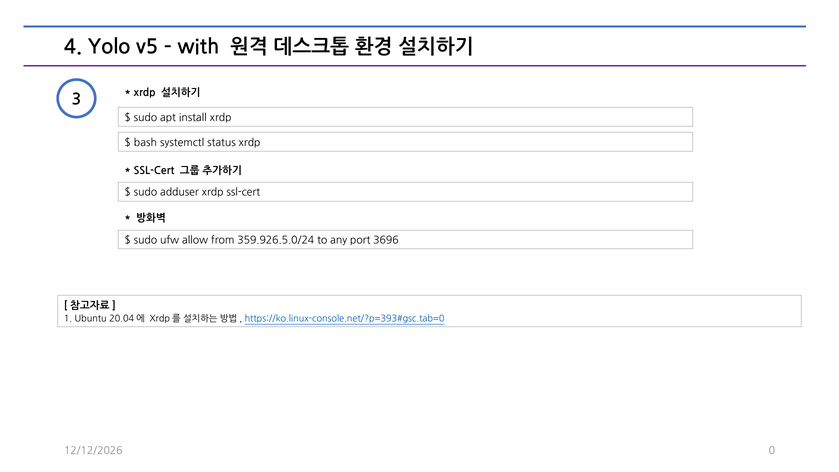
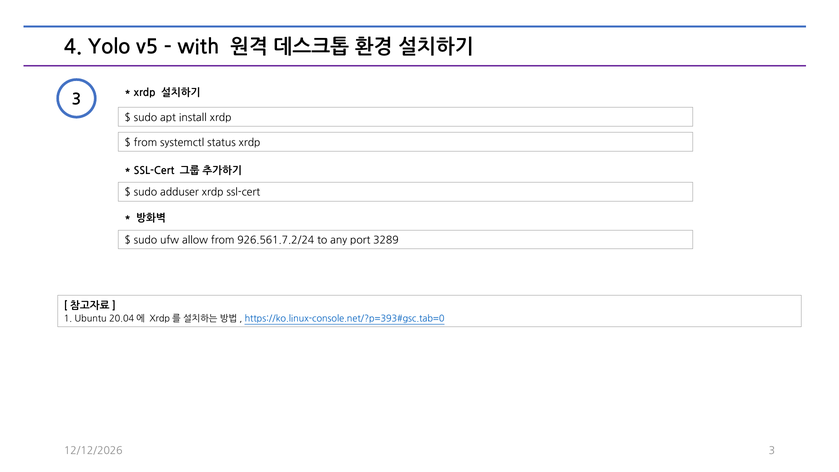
bash: bash -> from (145, 143)
359.926.5.0/24: 359.926.5.0/24 -> 926.561.7.2/24 (276, 240)
3696: 3696 -> 3289 (386, 240)
0: 0 -> 3 (772, 451)
